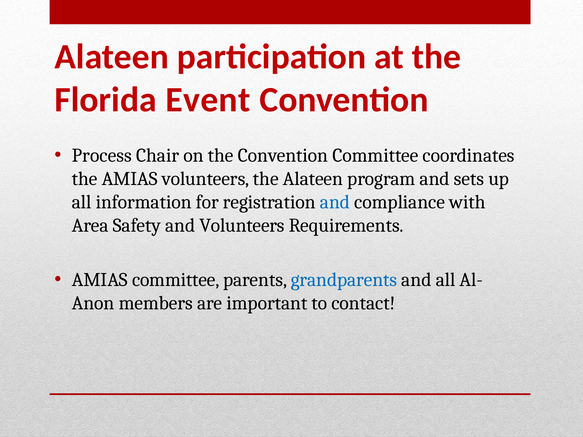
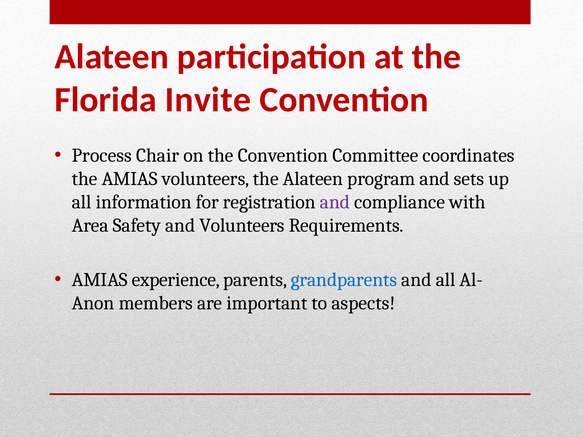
Event: Event -> Invite (208, 100)
and colour: blue -> purple (335, 202)
AMIAS committee: committee -> experience (176, 280)
contact: contact -> aspects (363, 303)
